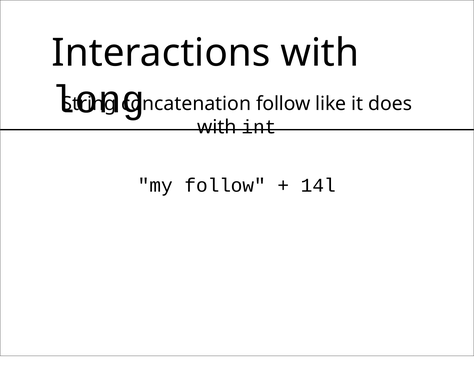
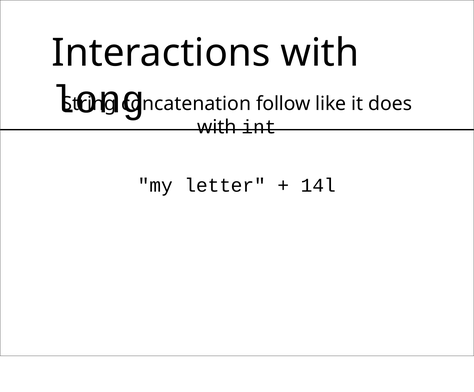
my follow: follow -> letter (225, 185)
